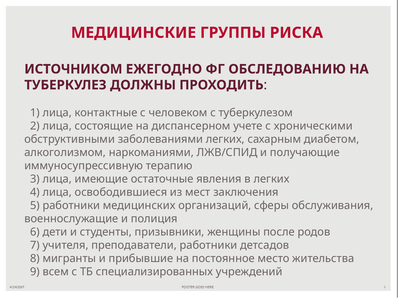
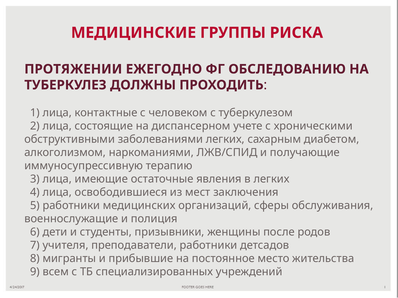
ИСТОЧНИКОМ: ИСТОЧНИКОМ -> ПРОТЯЖЕНИИ (73, 69)
